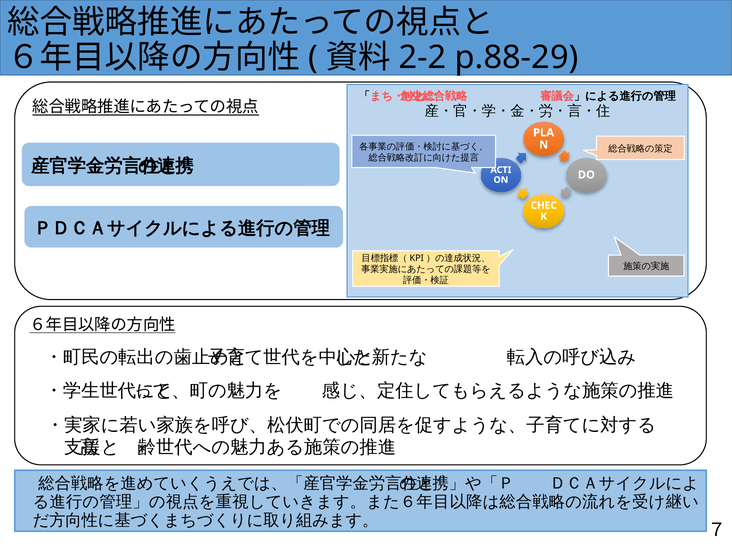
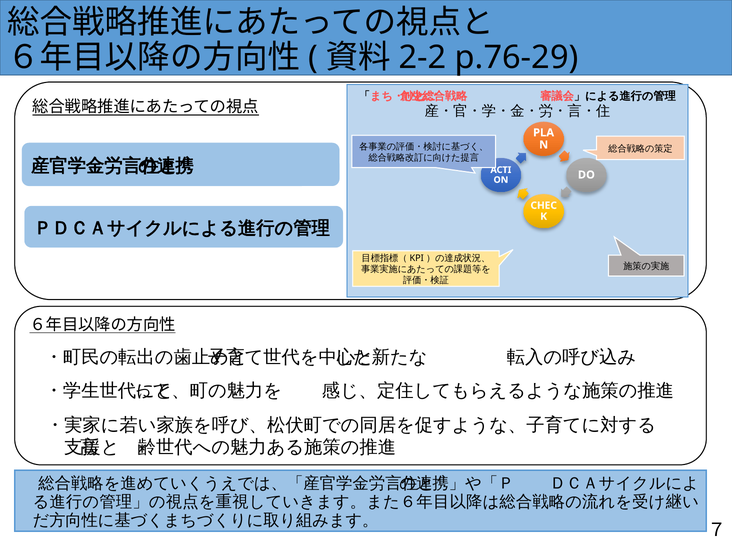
p.88-29: p.88-29 -> p.76-29 (517, 58)
